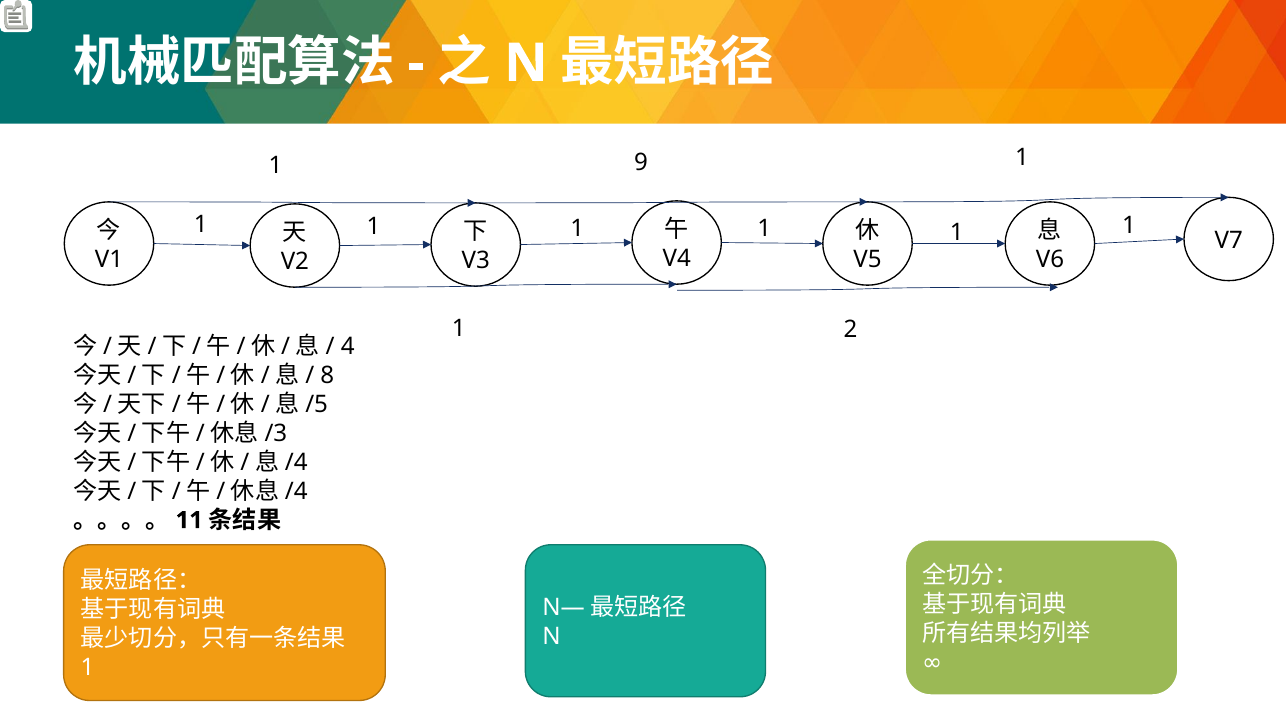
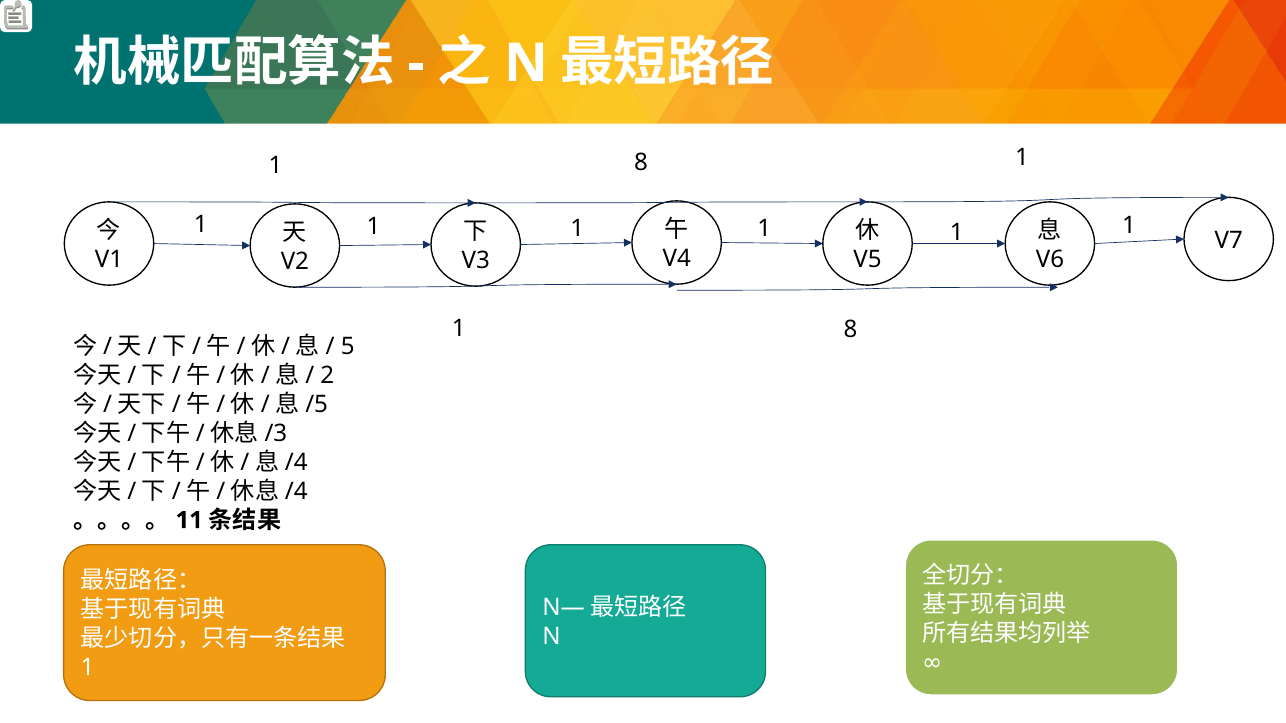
9: 9 -> 8 (641, 163)
2: 2 -> 8 (851, 330)
4: 4 -> 5 (348, 347)
8: 8 -> 2 (327, 376)
